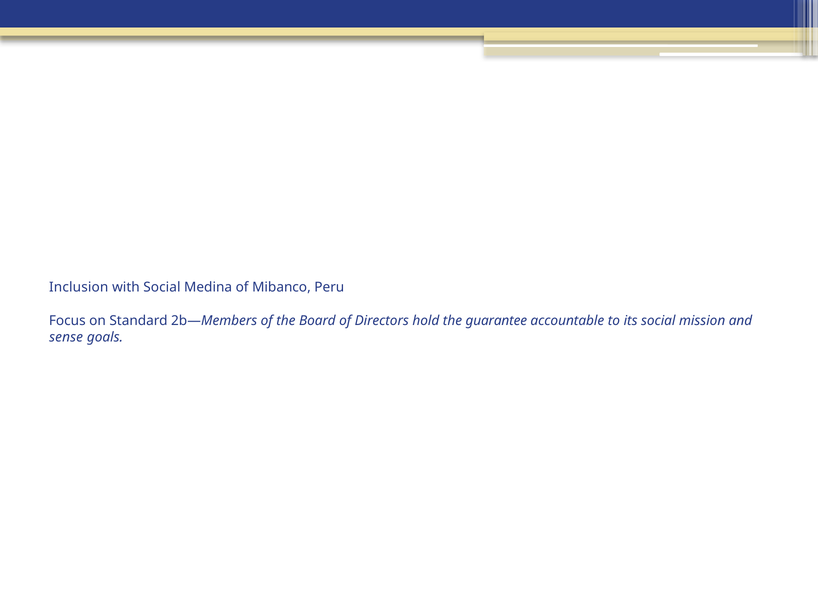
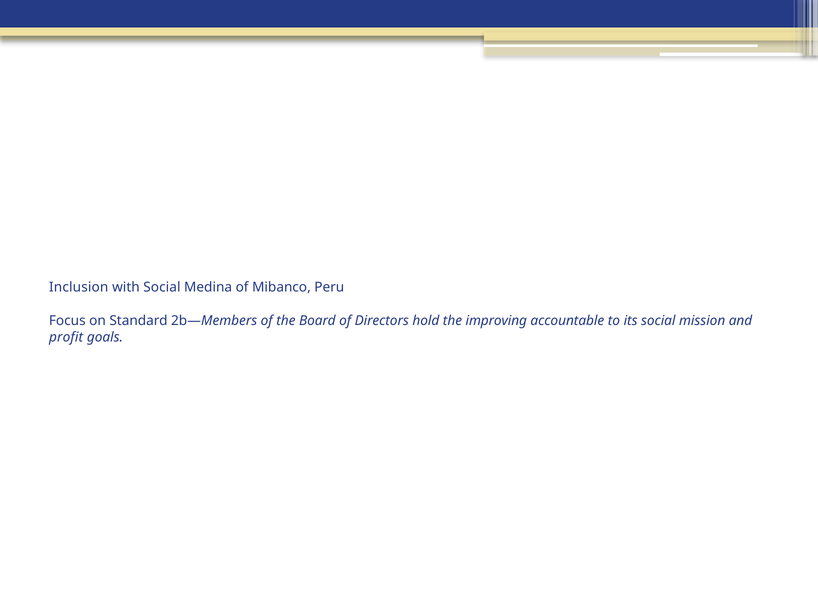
guarantee: guarantee -> improving (496, 320)
sense: sense -> profit (66, 337)
